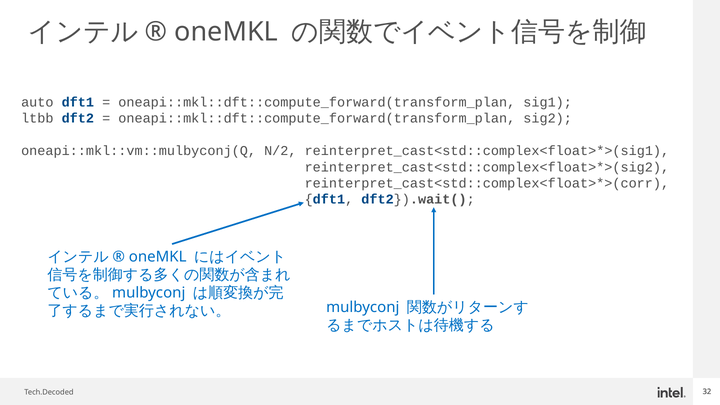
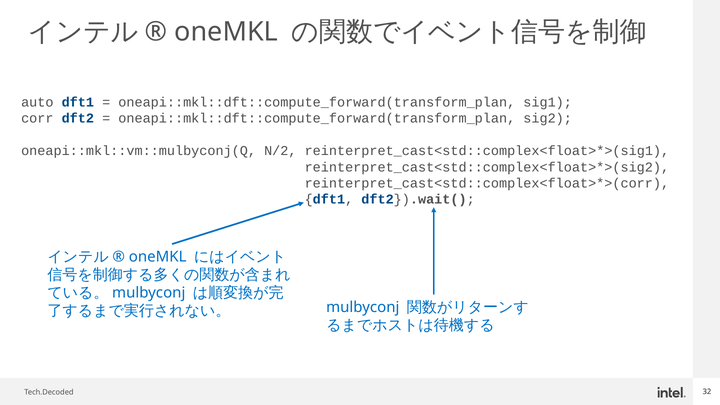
ltbb: ltbb -> corr (37, 118)
